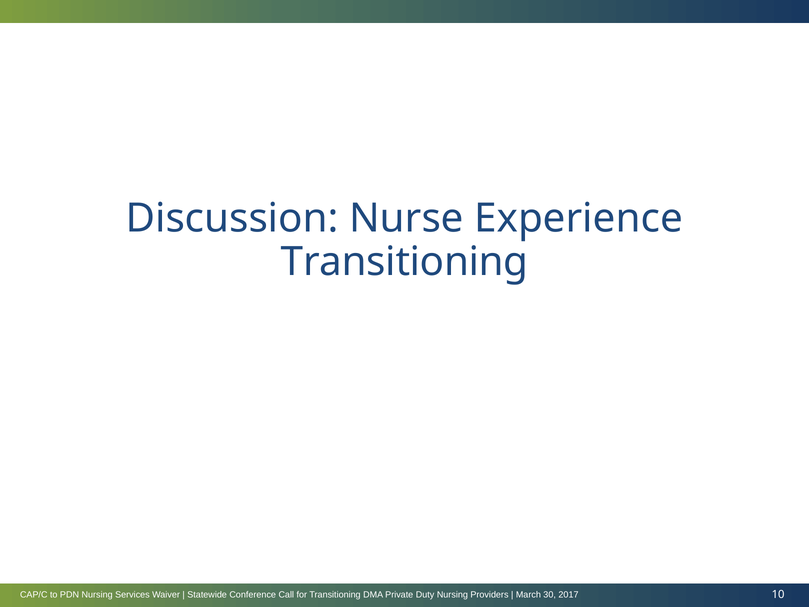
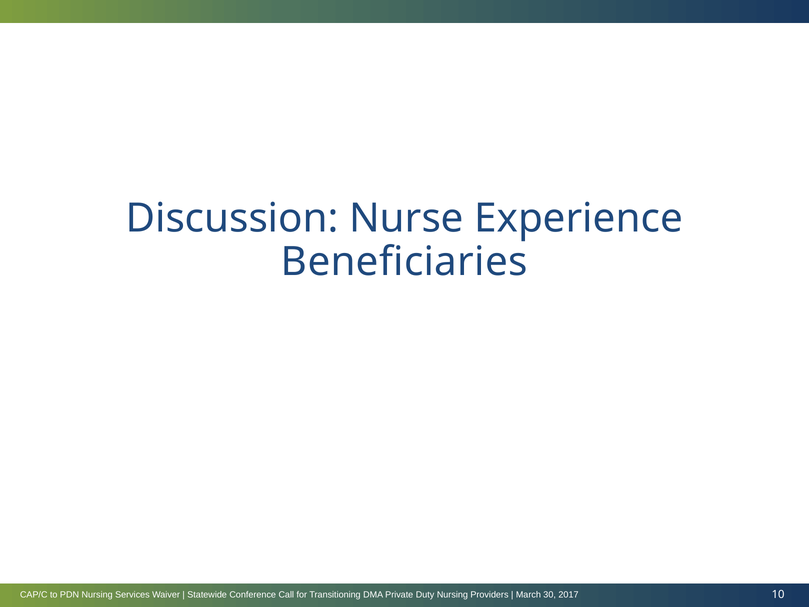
Transitioning: Transitioning -> Beneficiaries (404, 262)
